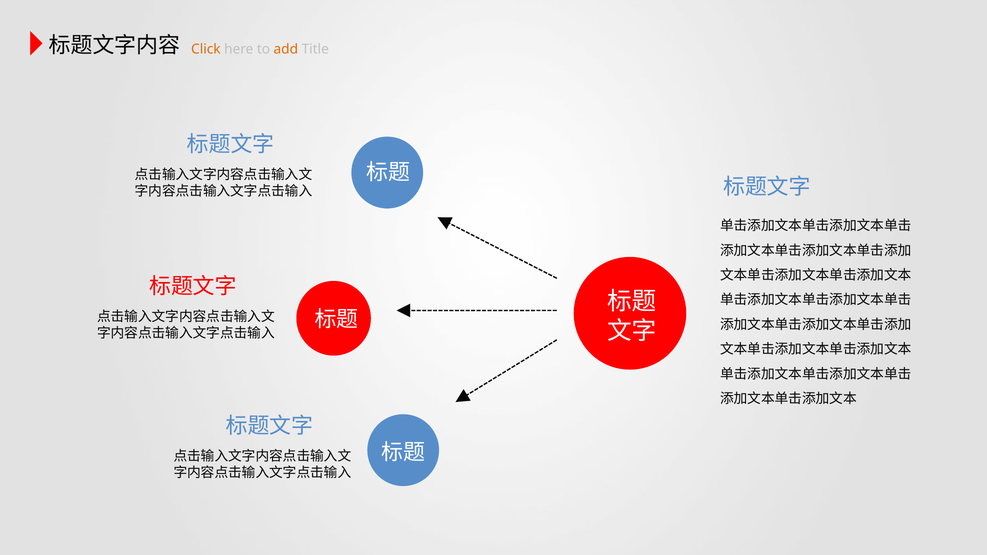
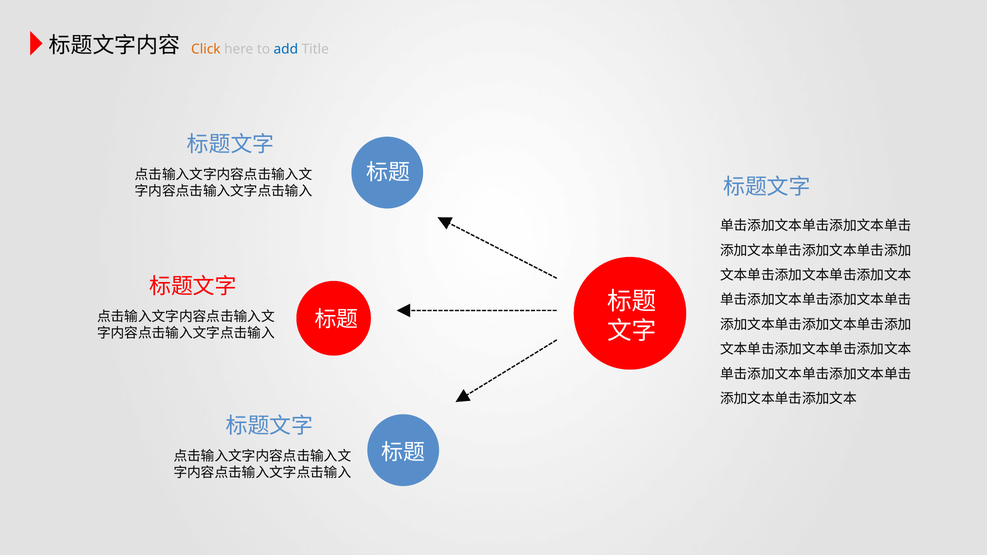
add colour: orange -> blue (286, 49)
